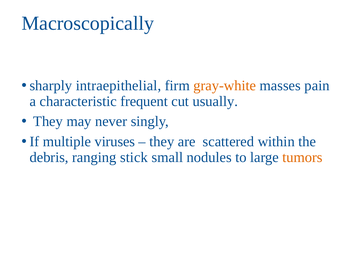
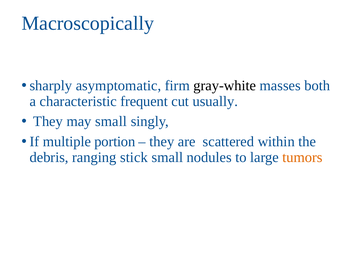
intraepithelial: intraepithelial -> asymptomatic (119, 85)
gray-white colour: orange -> black (225, 85)
pain: pain -> both (317, 85)
may never: never -> small (111, 121)
viruses: viruses -> portion (115, 141)
